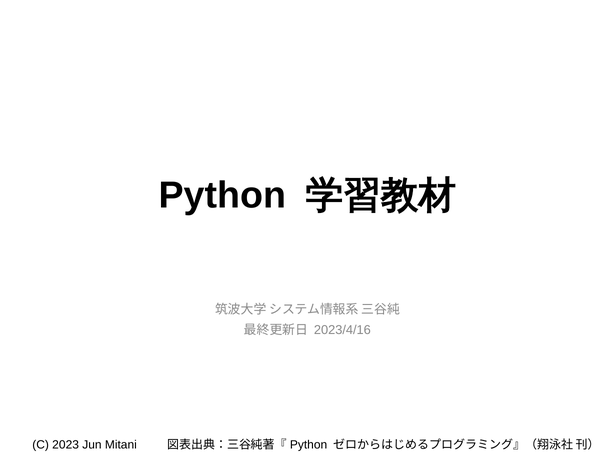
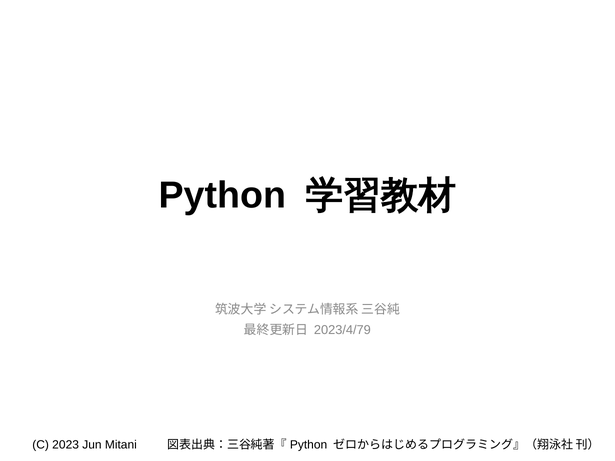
2023/4/16: 2023/4/16 -> 2023/4/79 (342, 330)
